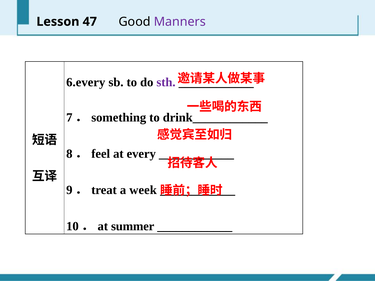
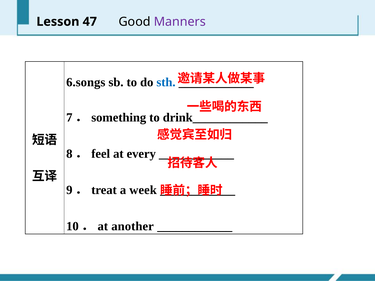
6.every: 6.every -> 6.songs (86, 82)
sth colour: purple -> blue (166, 82)
summer: summer -> another (133, 226)
